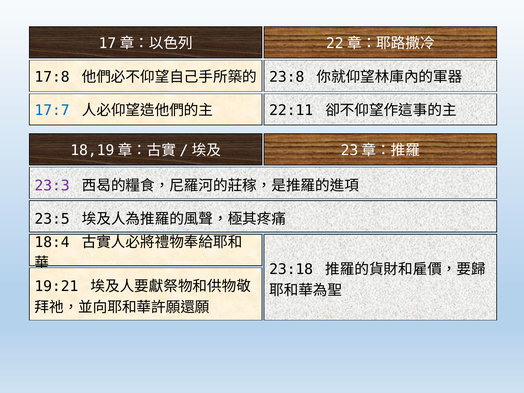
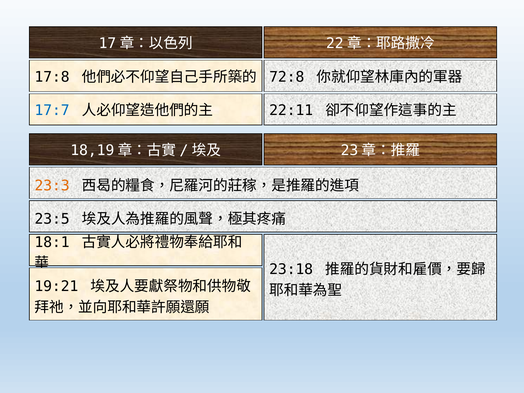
23:8: 23:8 -> 72:8 (287, 77)
23:3 colour: purple -> orange (52, 186)
18:4: 18:4 -> 18:1 (52, 242)
